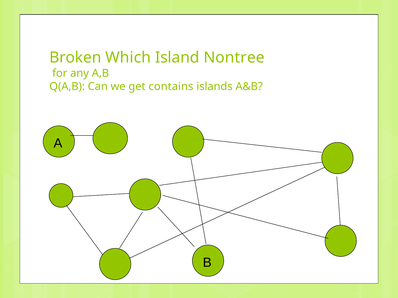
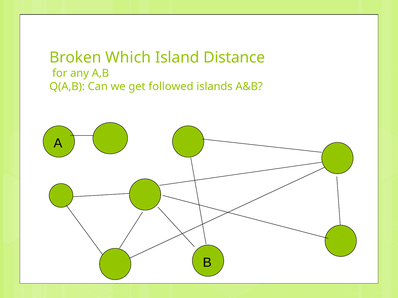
Nontree: Nontree -> Distance (234, 58)
contains: contains -> followed (171, 87)
